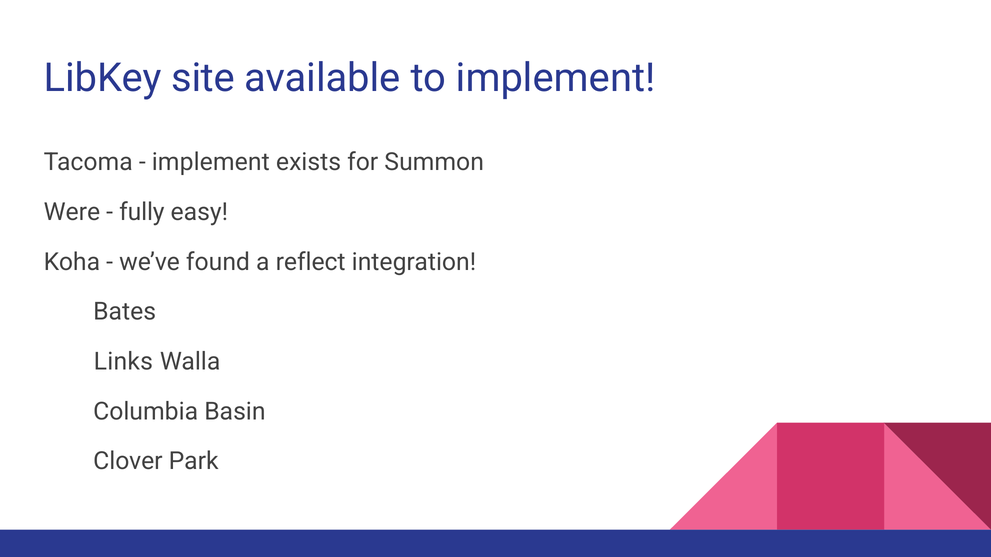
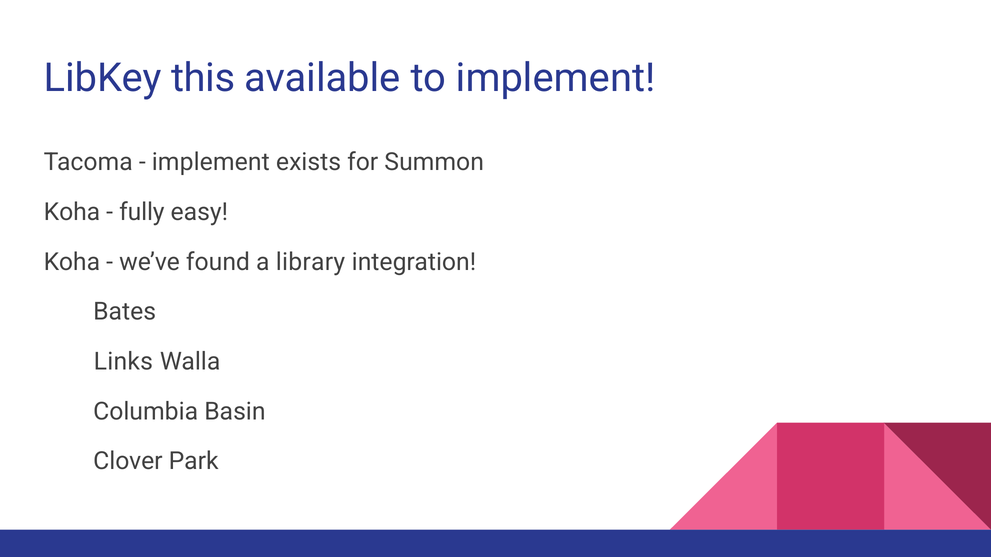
site: site -> this (203, 78)
Were: Were -> Koha (72, 212)
reflect: reflect -> library (310, 262)
